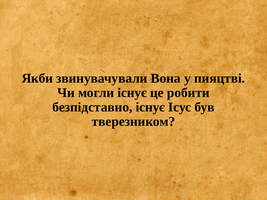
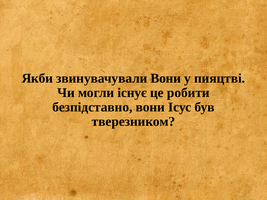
звинувачували Вона: Вона -> Вони (166, 78)
безпідставно існує: існує -> вони (150, 107)
